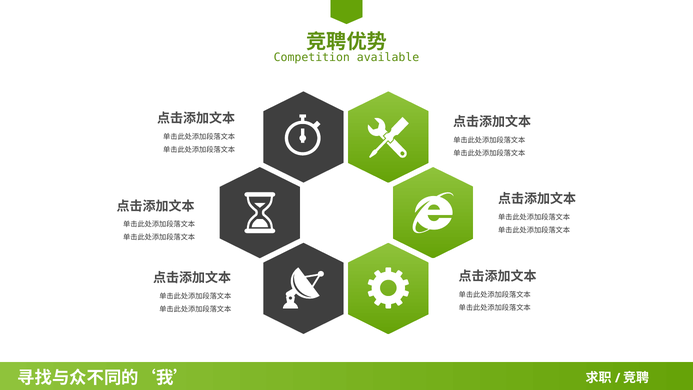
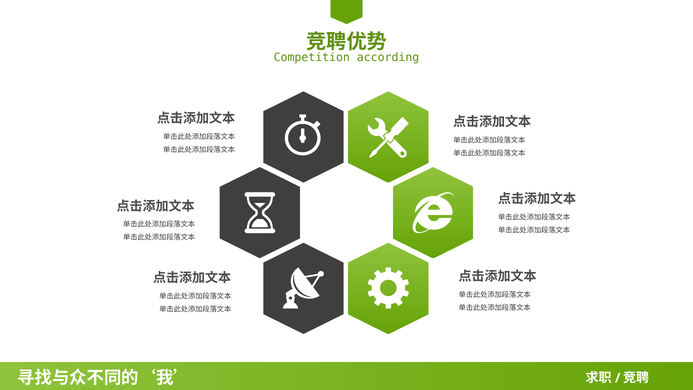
available: available -> according (388, 58)
